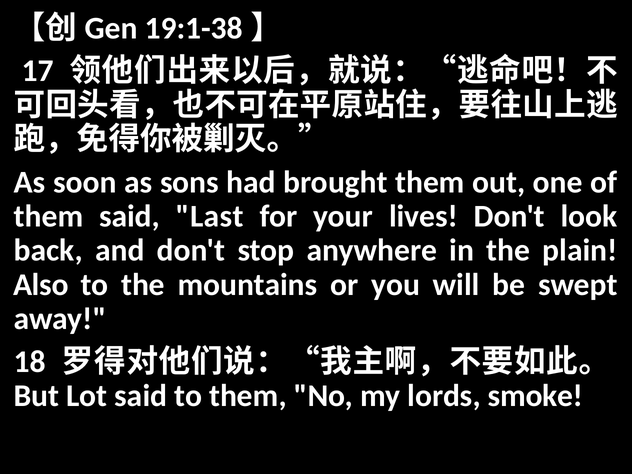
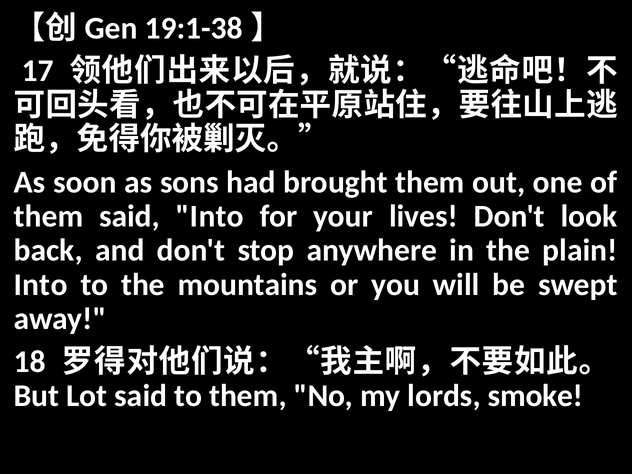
said Last: Last -> Into (210, 216)
Also: Also -> Into (41, 285)
